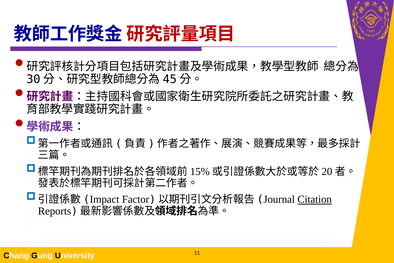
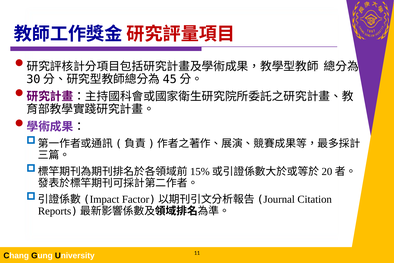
Citation underline: present -> none (315, 199)
